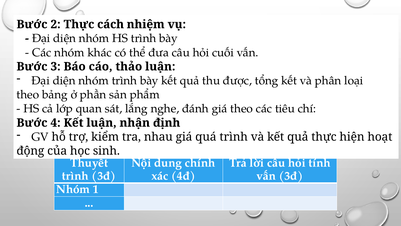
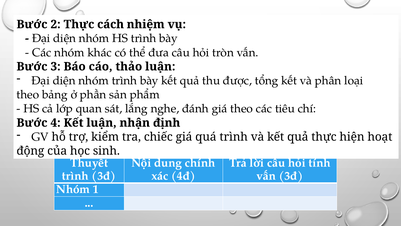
cuối: cuối -> tròn (223, 52)
nhau: nhau -> chiếc (158, 137)
